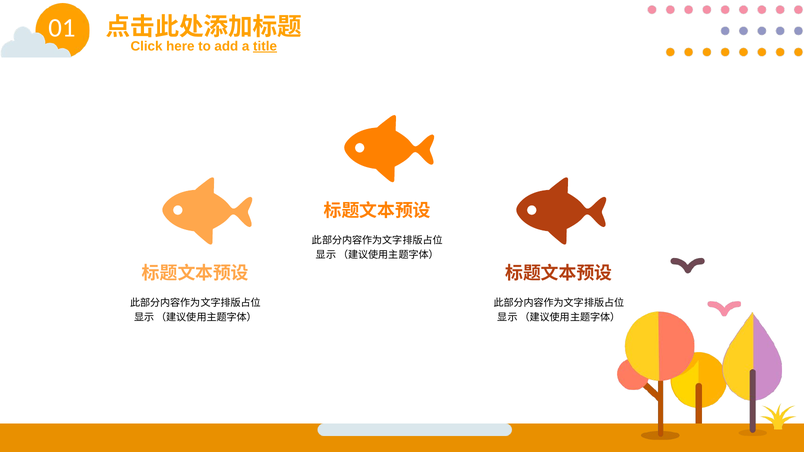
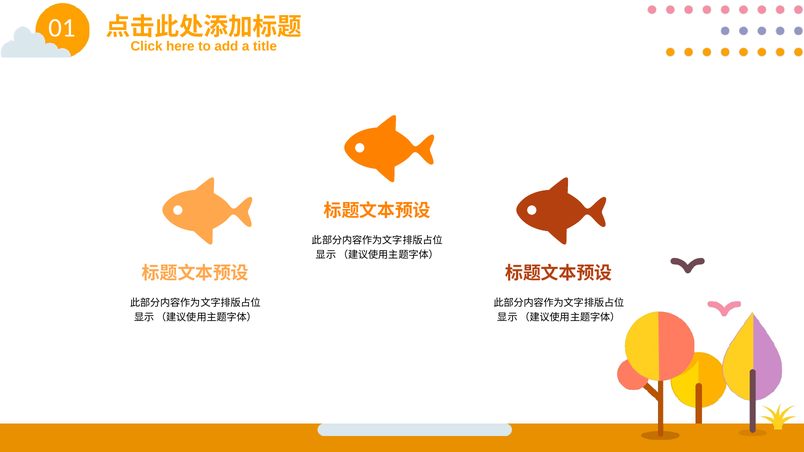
title underline: present -> none (265, 46)
